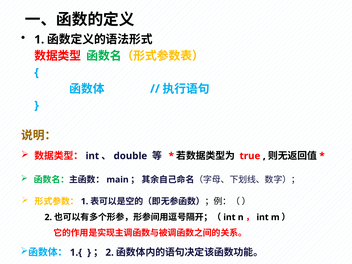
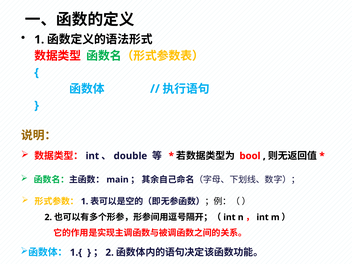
true: true -> bool (250, 156)
